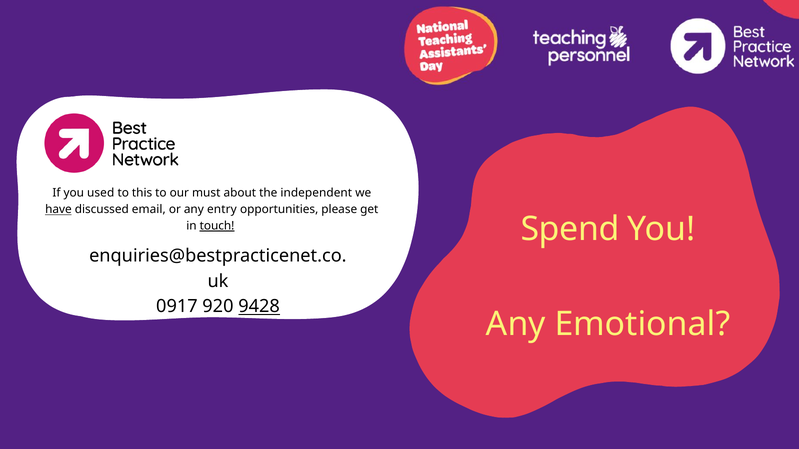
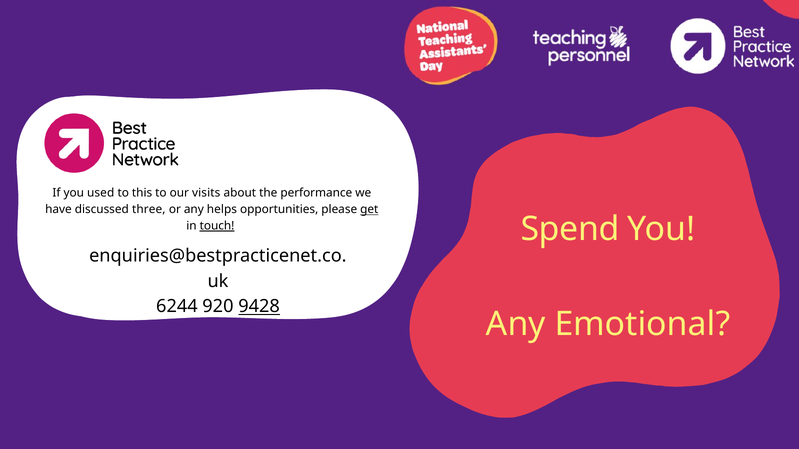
must: must -> visits (206, 193)
independent: independent -> performance (316, 193)
have underline: present -> none (58, 210)
email: email -> three (149, 210)
entry: entry -> helps (222, 210)
get underline: none -> present (369, 210)
0917: 0917 -> 6244 (177, 307)
